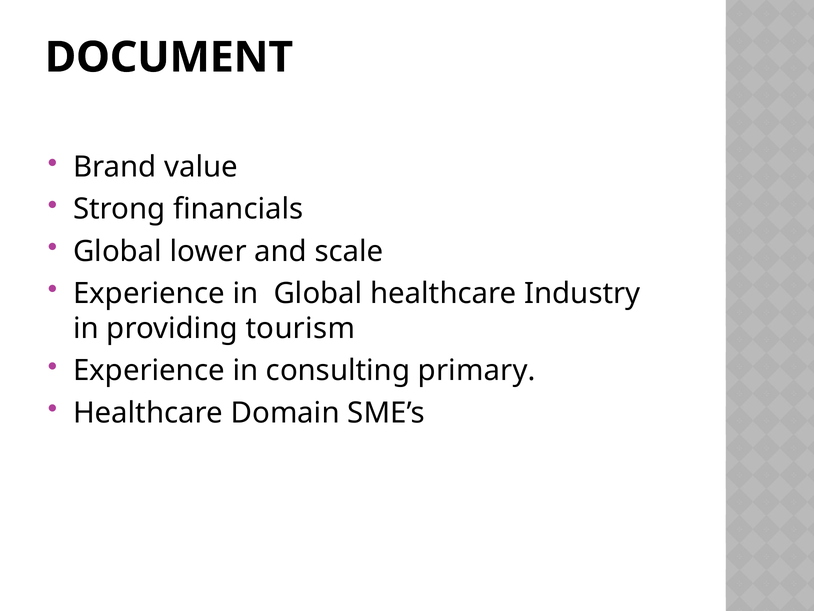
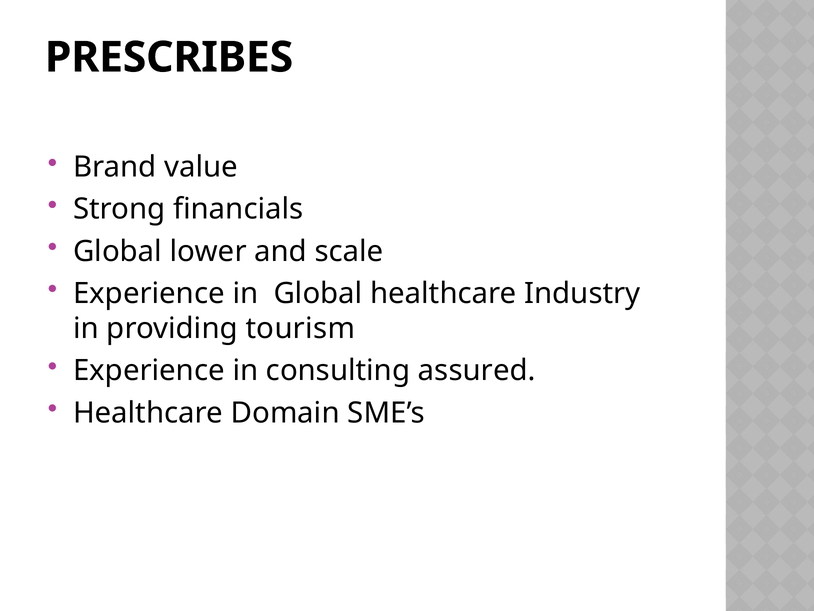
DOCUMENT: DOCUMENT -> PRESCRIBES (169, 57)
primary: primary -> assured (477, 370)
